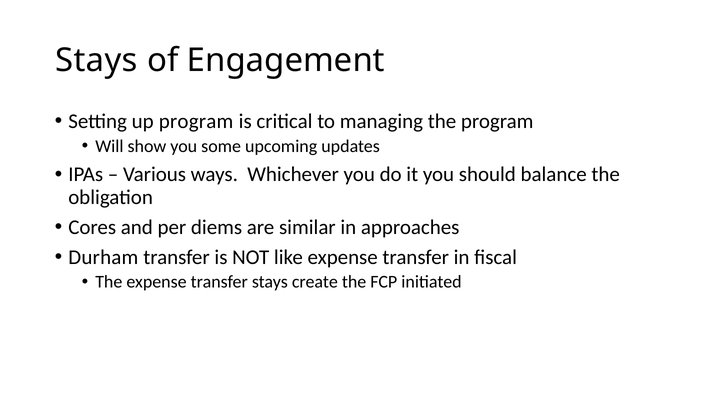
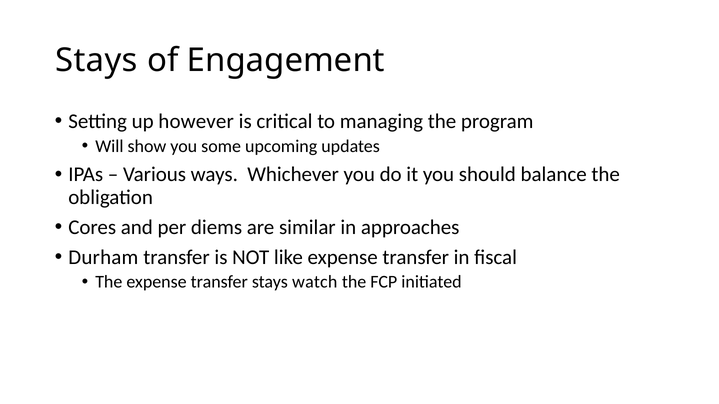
up program: program -> however (196, 122)
create: create -> watch (315, 282)
